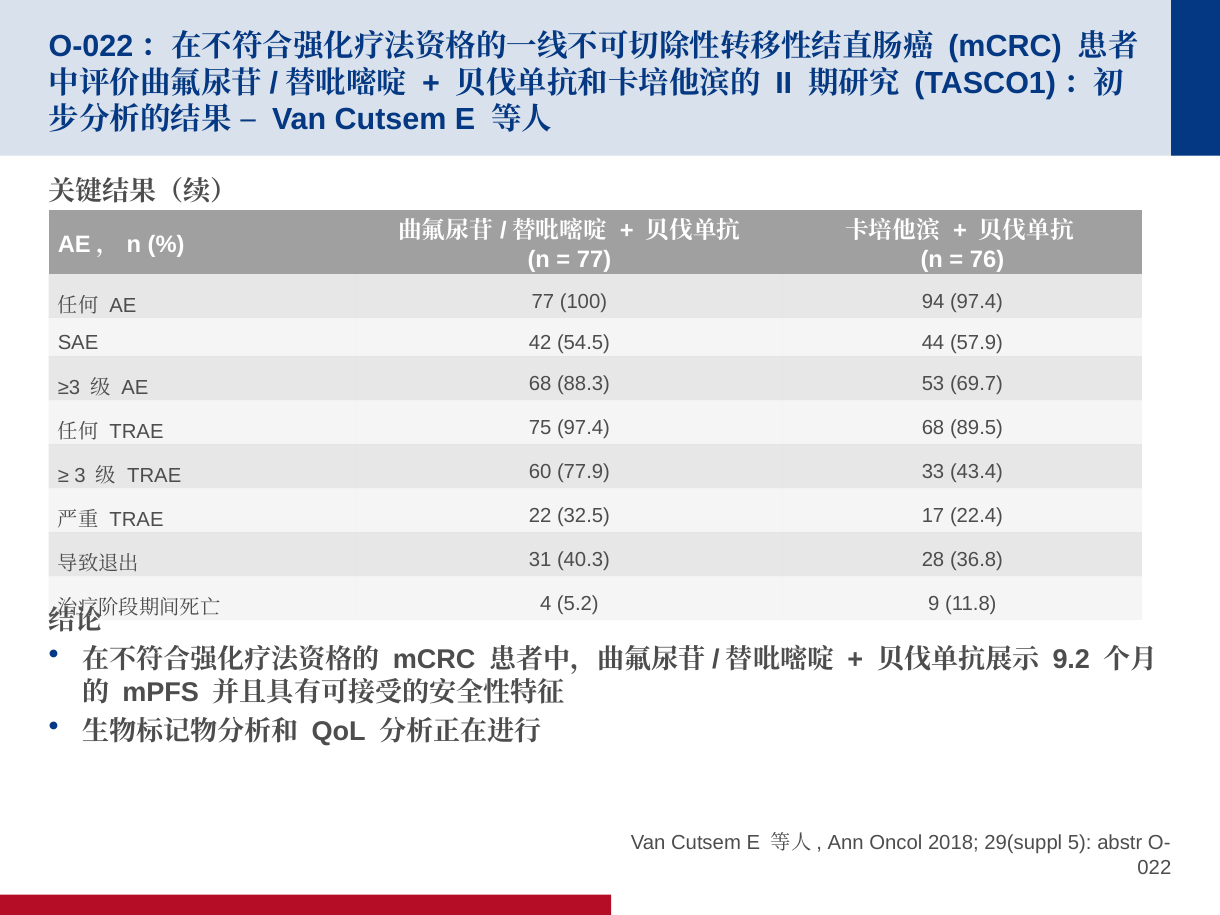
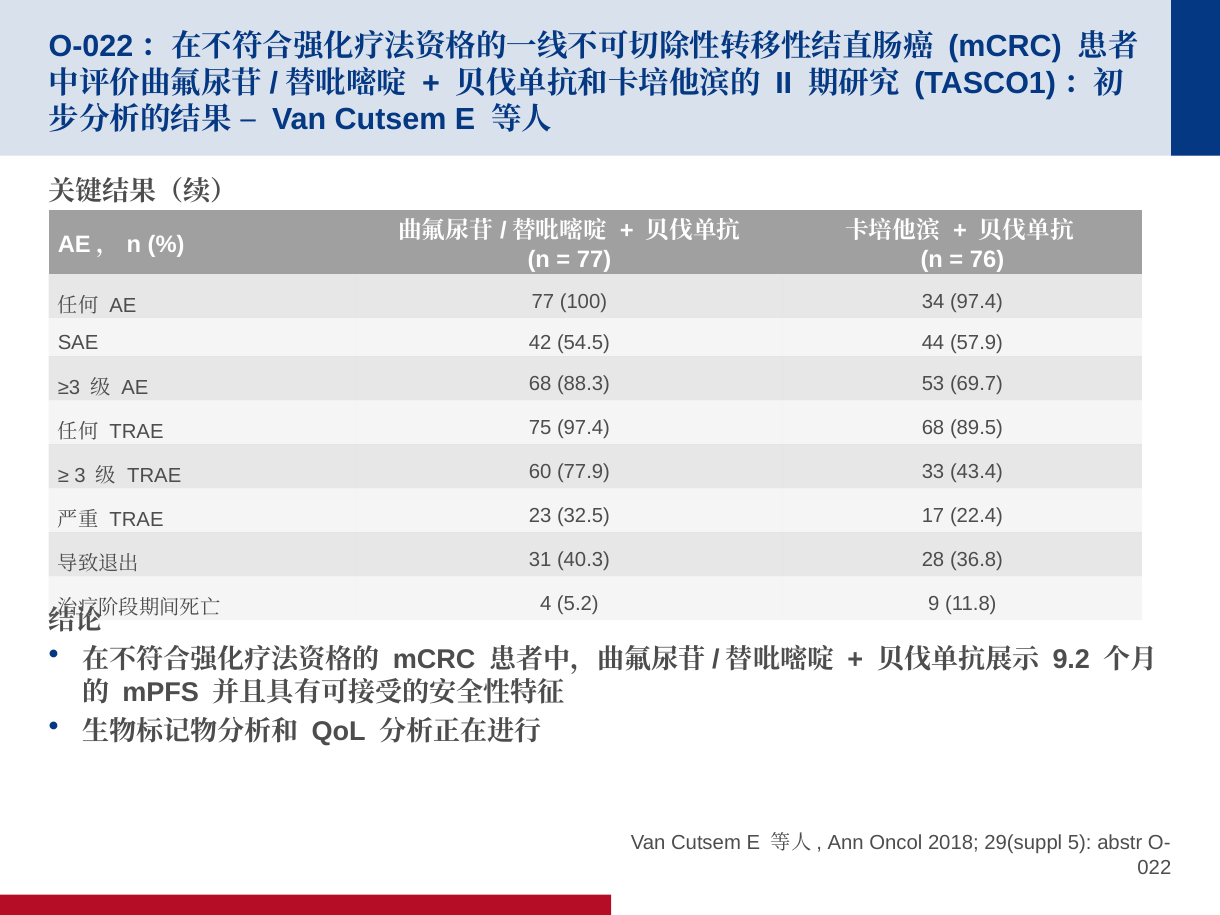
94: 94 -> 34 (933, 302)
22: 22 -> 23 (540, 516)
